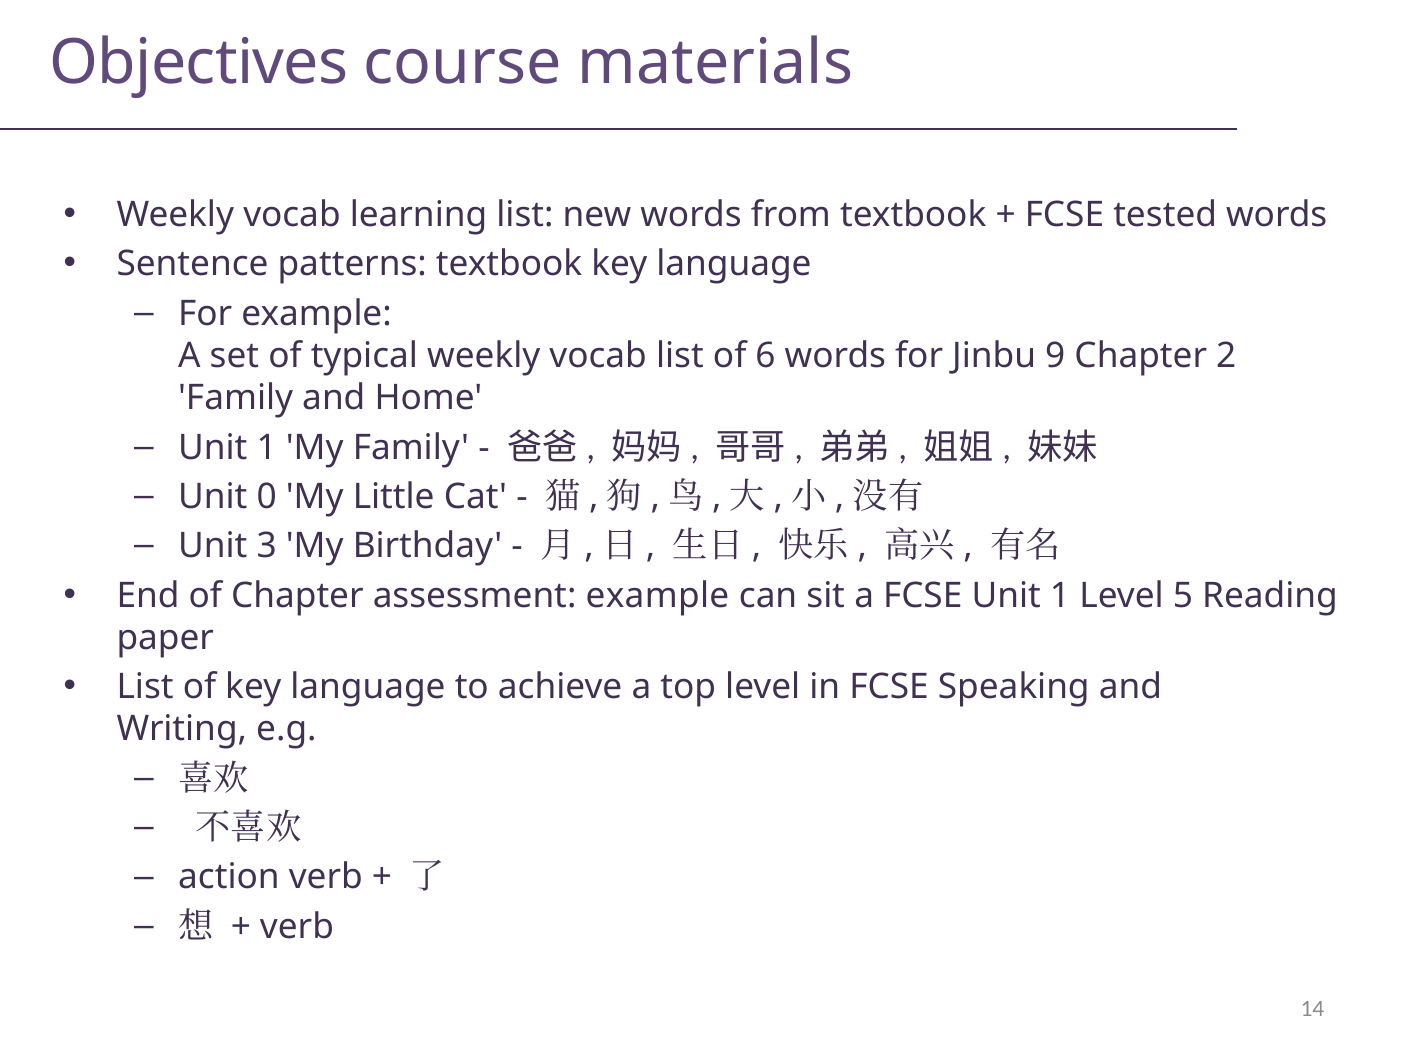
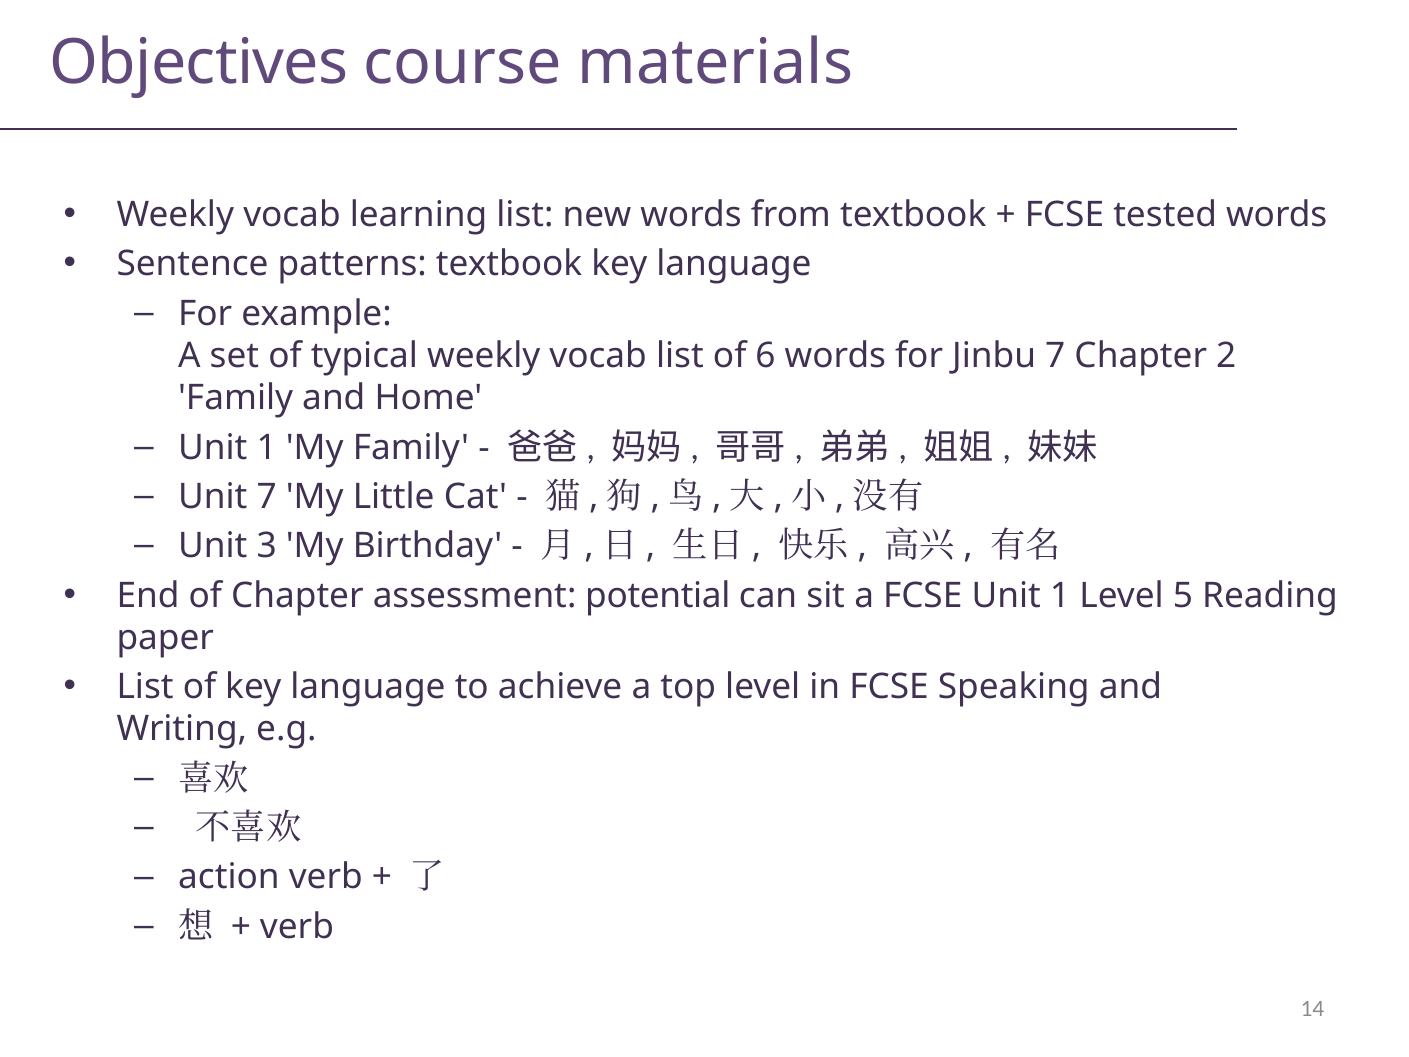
Jinbu 9: 9 -> 7 (1055, 356)
Unit 0: 0 -> 7 (267, 497)
assessment example: example -> potential (658, 595)
